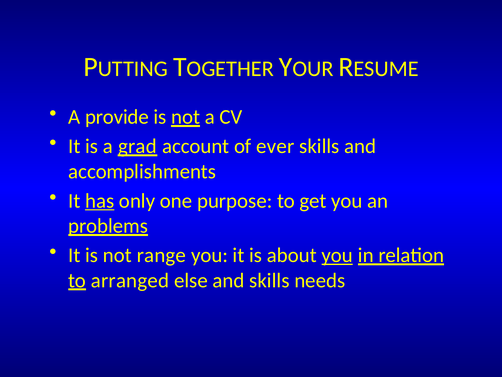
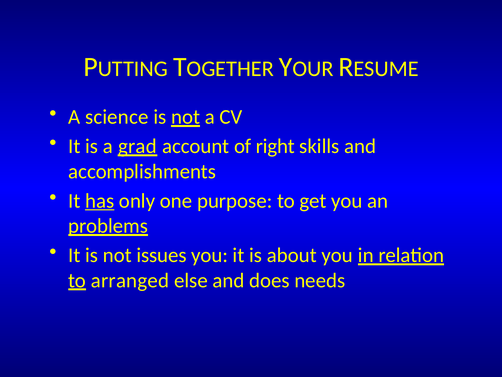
provide: provide -> science (117, 117)
ever: ever -> right (275, 146)
range: range -> issues (162, 255)
you underline: present -> none (337, 255)
and skills: skills -> does (269, 280)
